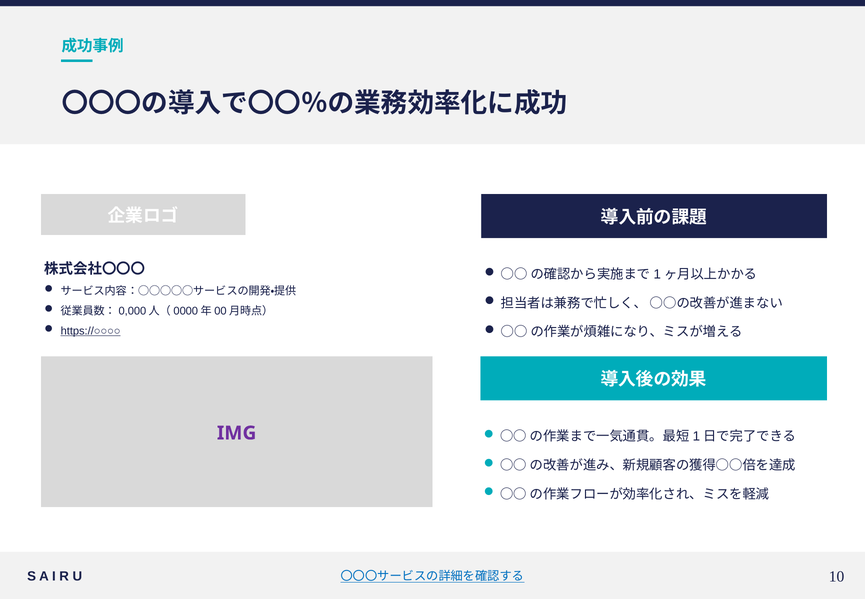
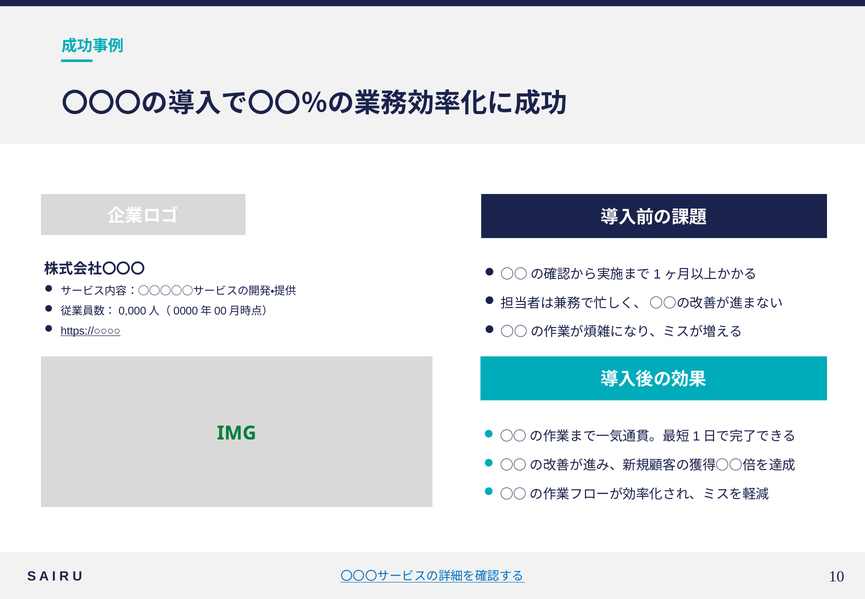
IMG colour: purple -> green (237, 433)
